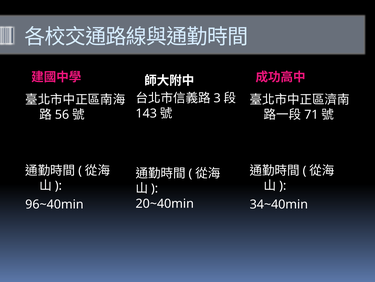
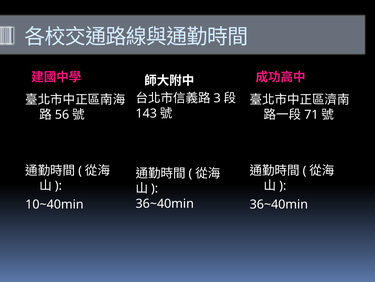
20~40min: 20~40min -> 36~40min (165, 203)
96~40min: 96~40min -> 10~40min (54, 204)
34~40min: 34~40min -> 36~40min (279, 204)
